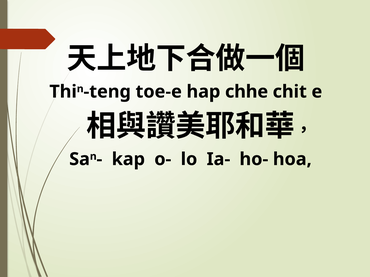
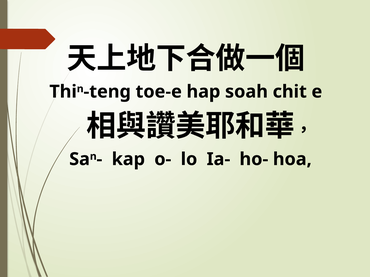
chhe: chhe -> soah (246, 92)
